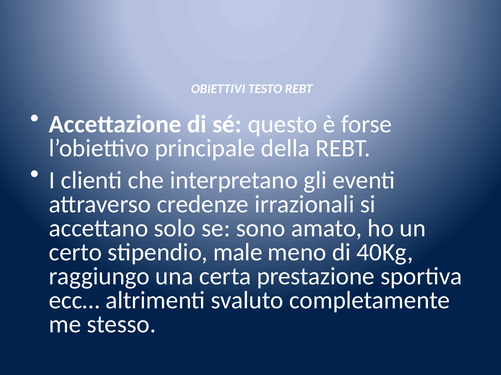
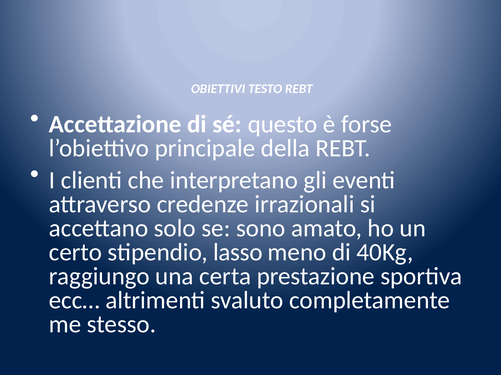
male: male -> lasso (238, 253)
